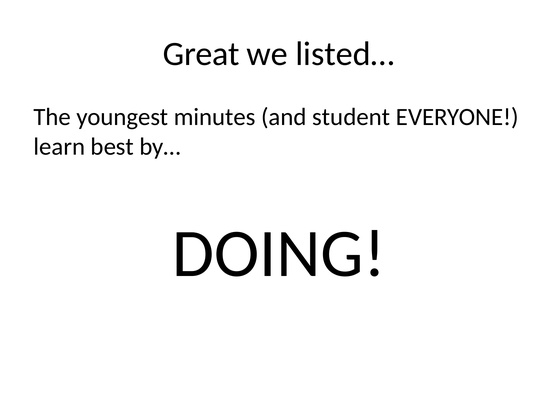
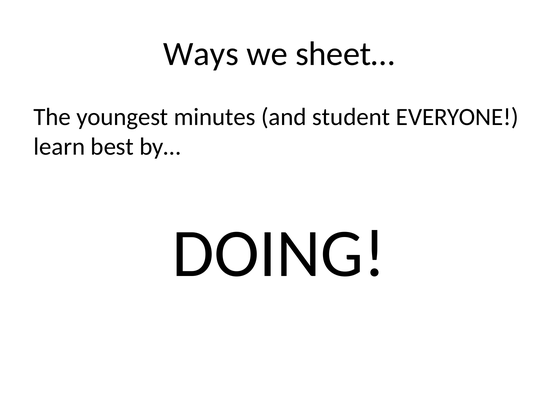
Great: Great -> Ways (201, 54)
listed…: listed… -> sheet… (345, 54)
